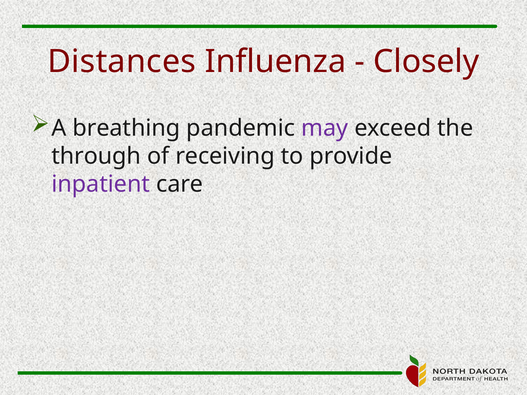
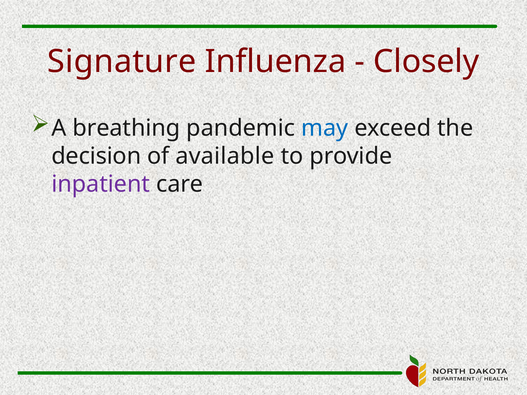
Distances: Distances -> Signature (122, 61)
may colour: purple -> blue (325, 128)
through: through -> decision (96, 156)
receiving: receiving -> available (225, 156)
